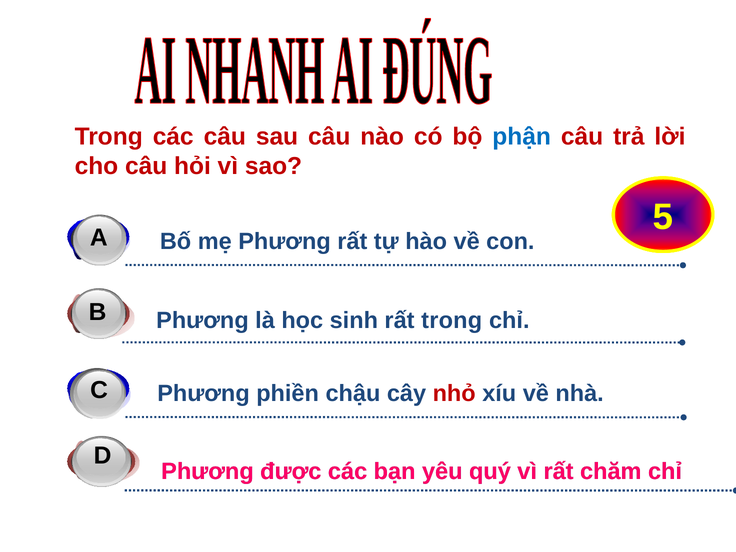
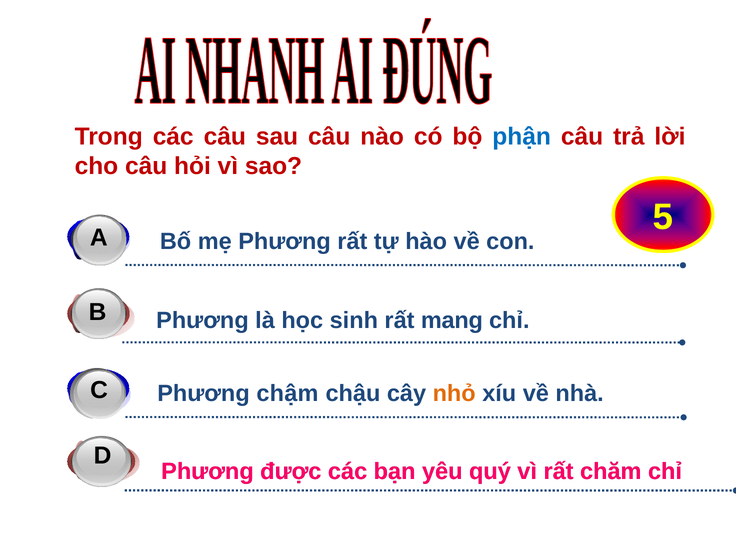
rất trong: trong -> mang (452, 320)
phiền: phiền -> chậm (287, 394)
nhỏ colour: red -> orange (454, 394)
